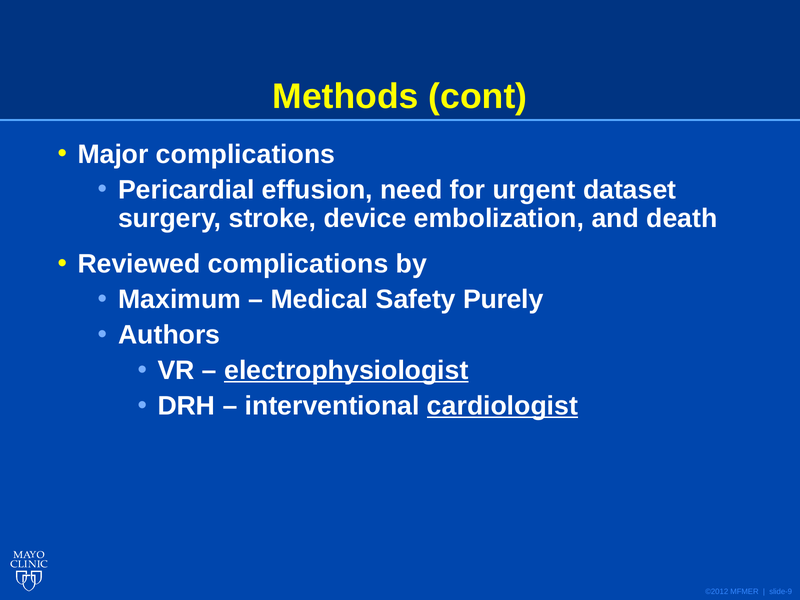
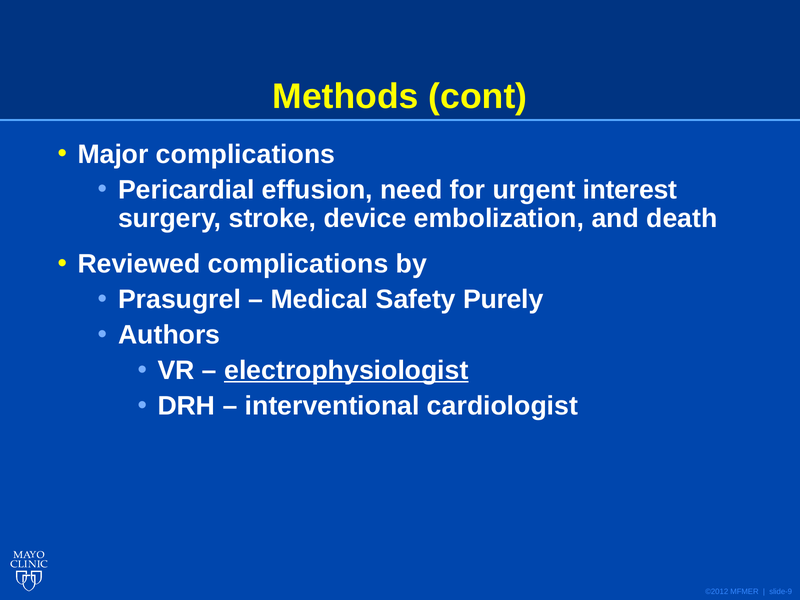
dataset: dataset -> interest (630, 190)
Maximum: Maximum -> Prasugrel (180, 299)
cardiologist underline: present -> none (503, 406)
